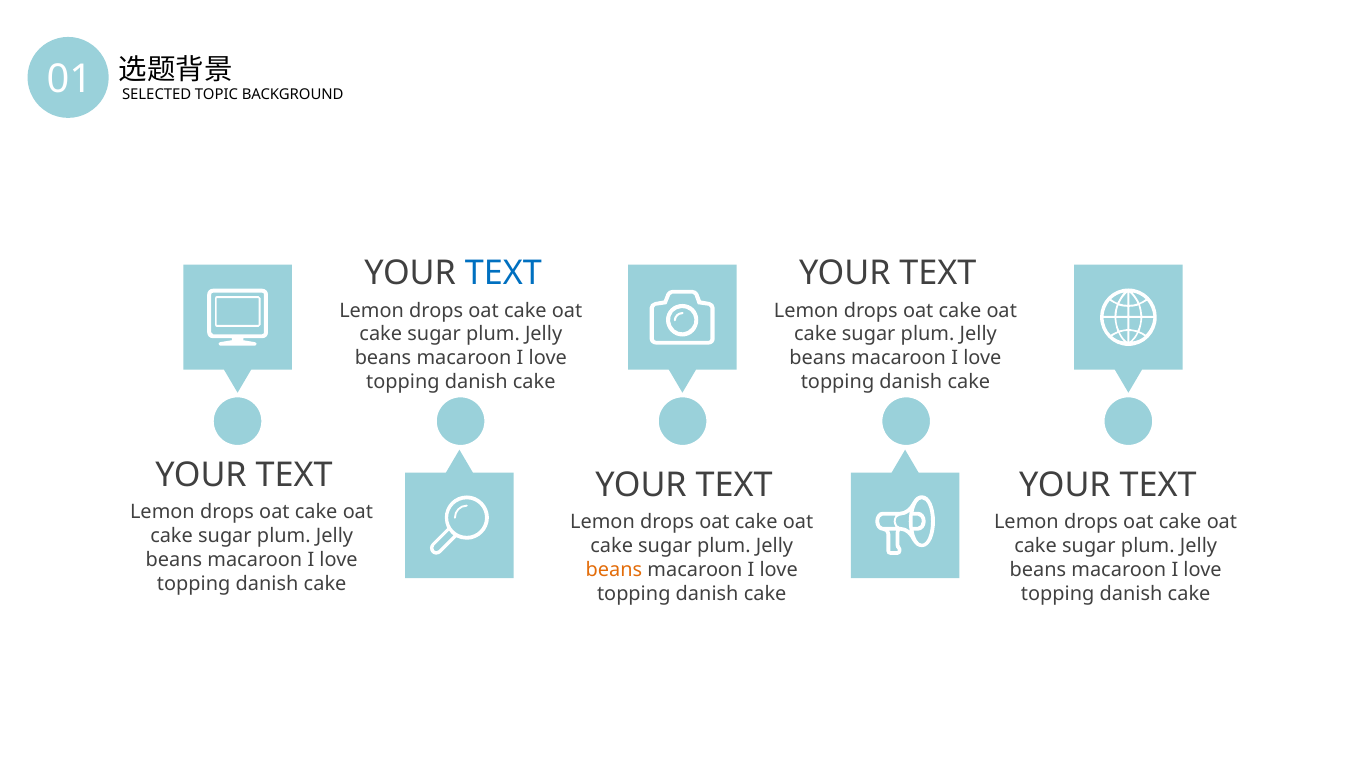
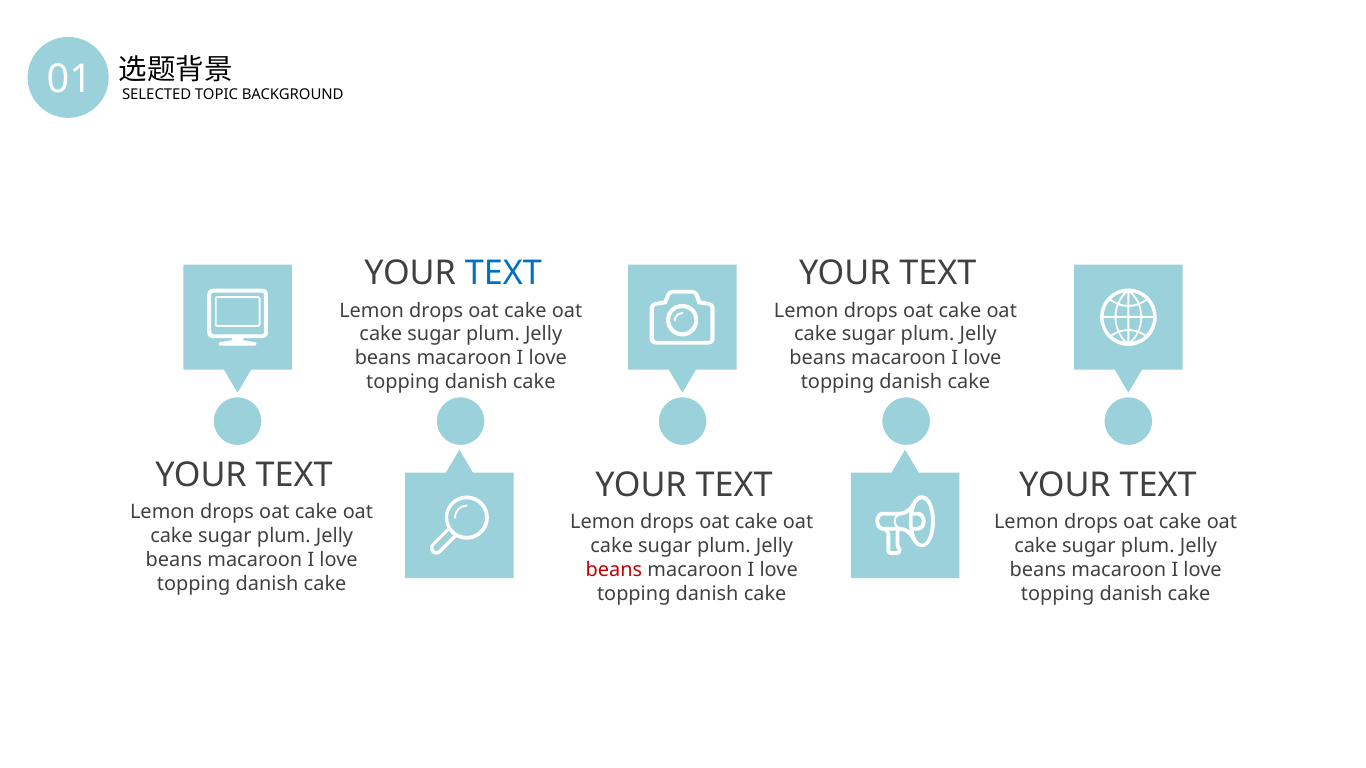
beans colour: orange -> red (614, 570)
